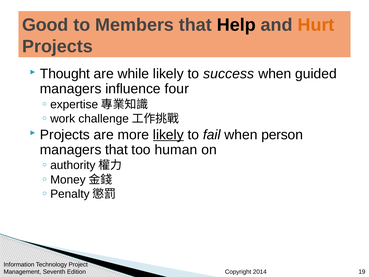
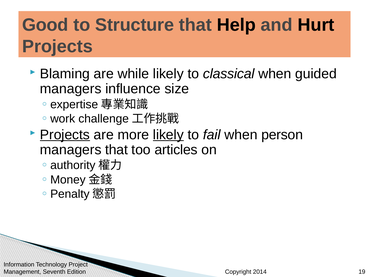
Members: Members -> Structure (135, 25)
Hurt colour: orange -> black (316, 25)
Thought: Thought -> Blaming (65, 74)
success: success -> classical (229, 74)
four: four -> size (177, 89)
Projects underline: none -> present (65, 135)
human: human -> articles (176, 150)
